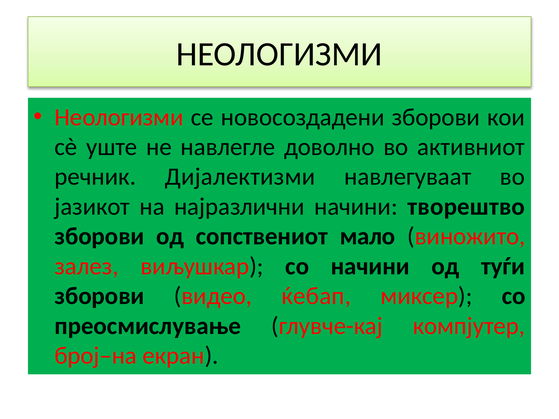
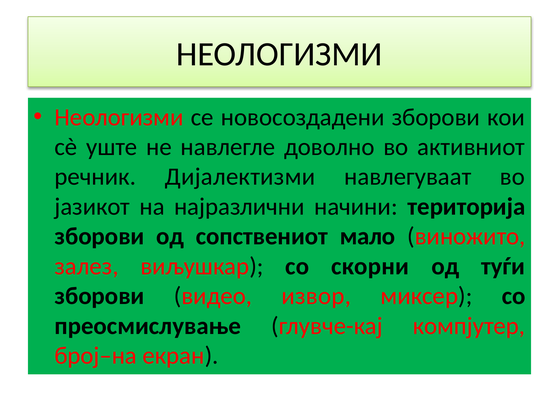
творештво: творештво -> територија (466, 207)
со начини: начини -> скорни (370, 266)
ќебап: ќебап -> извор (316, 296)
